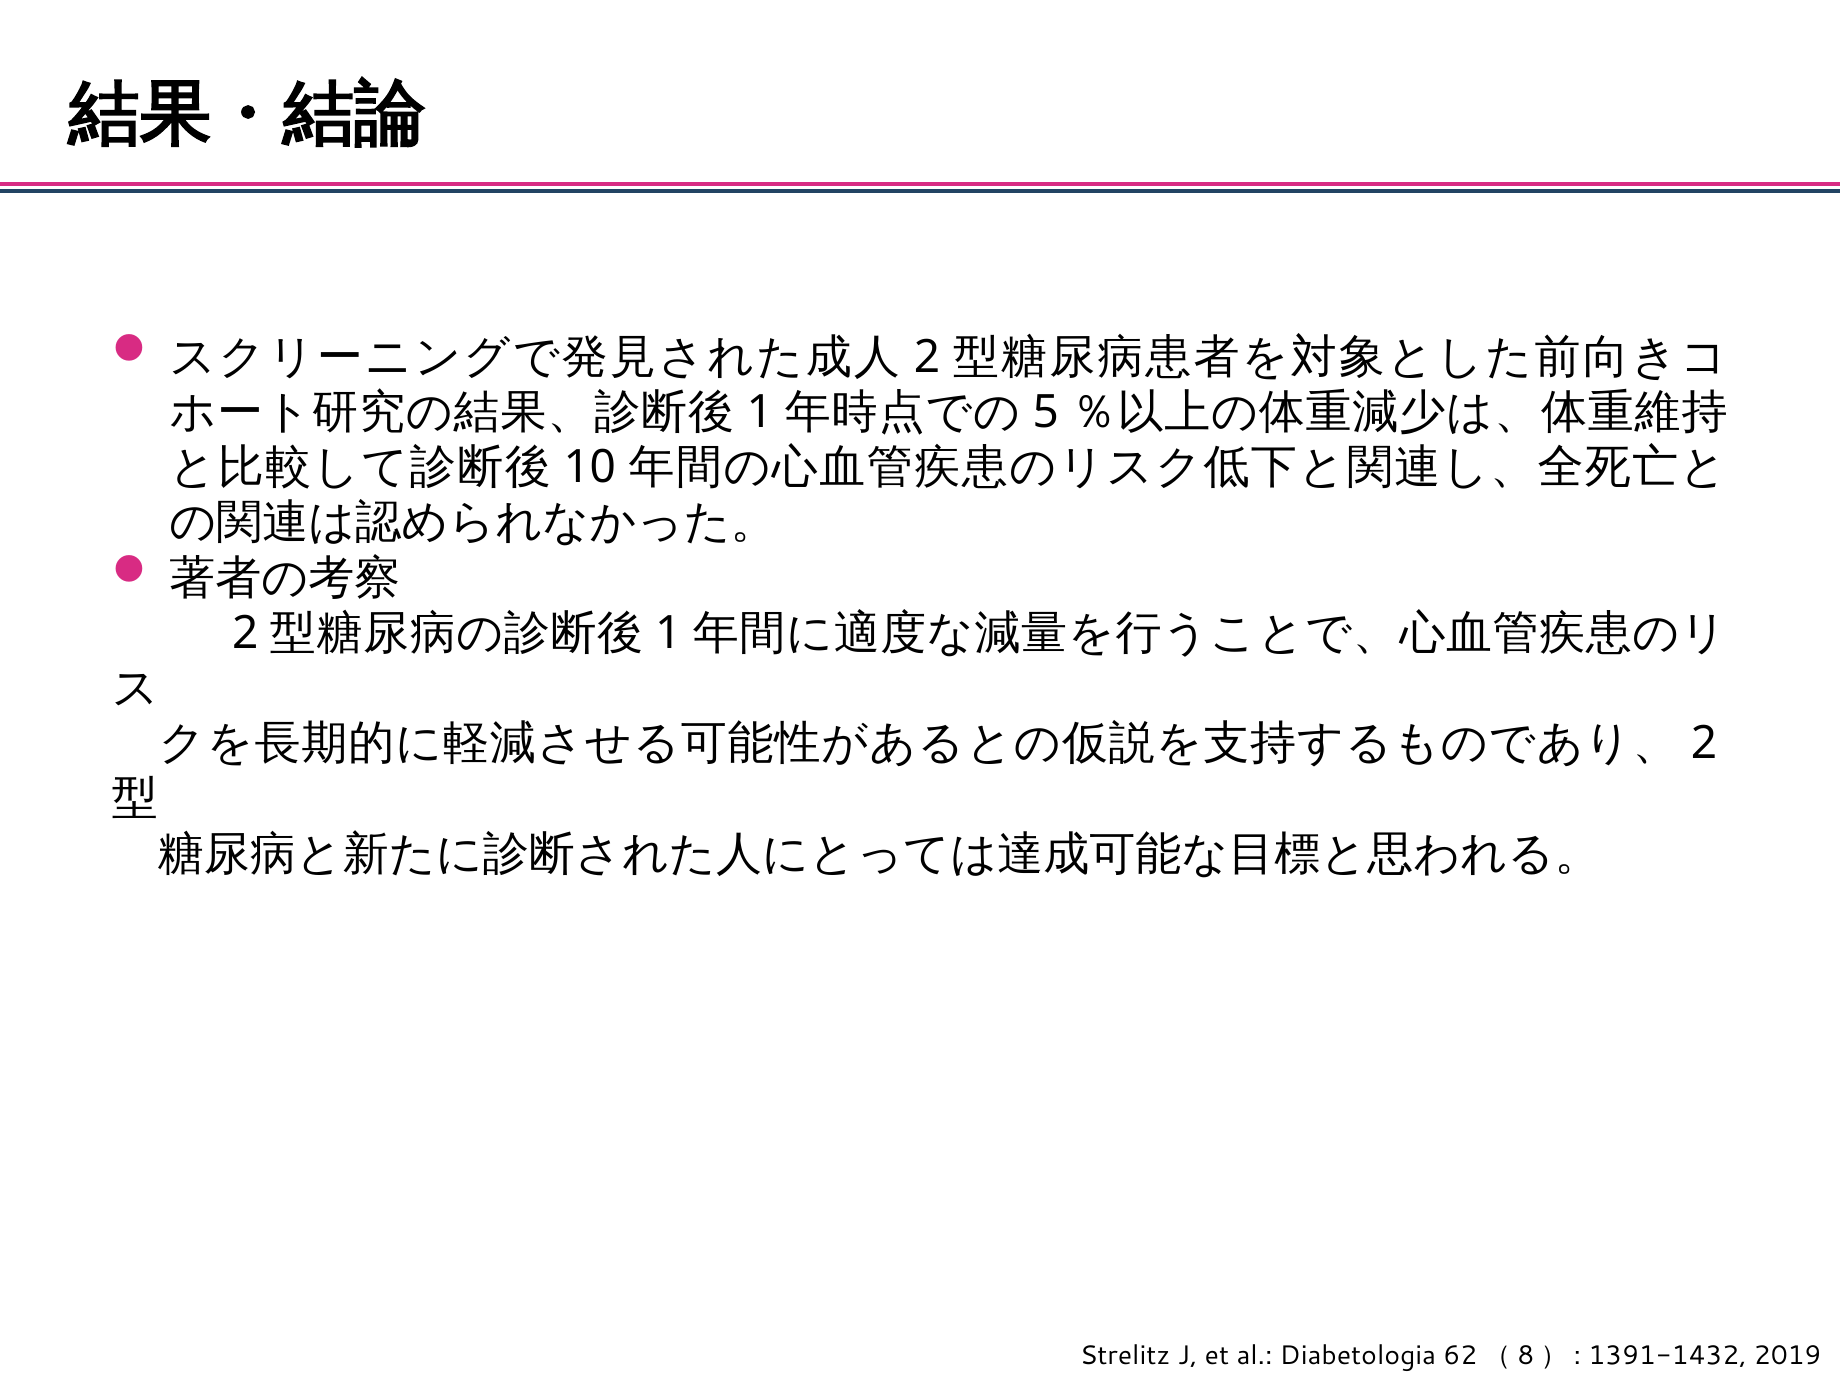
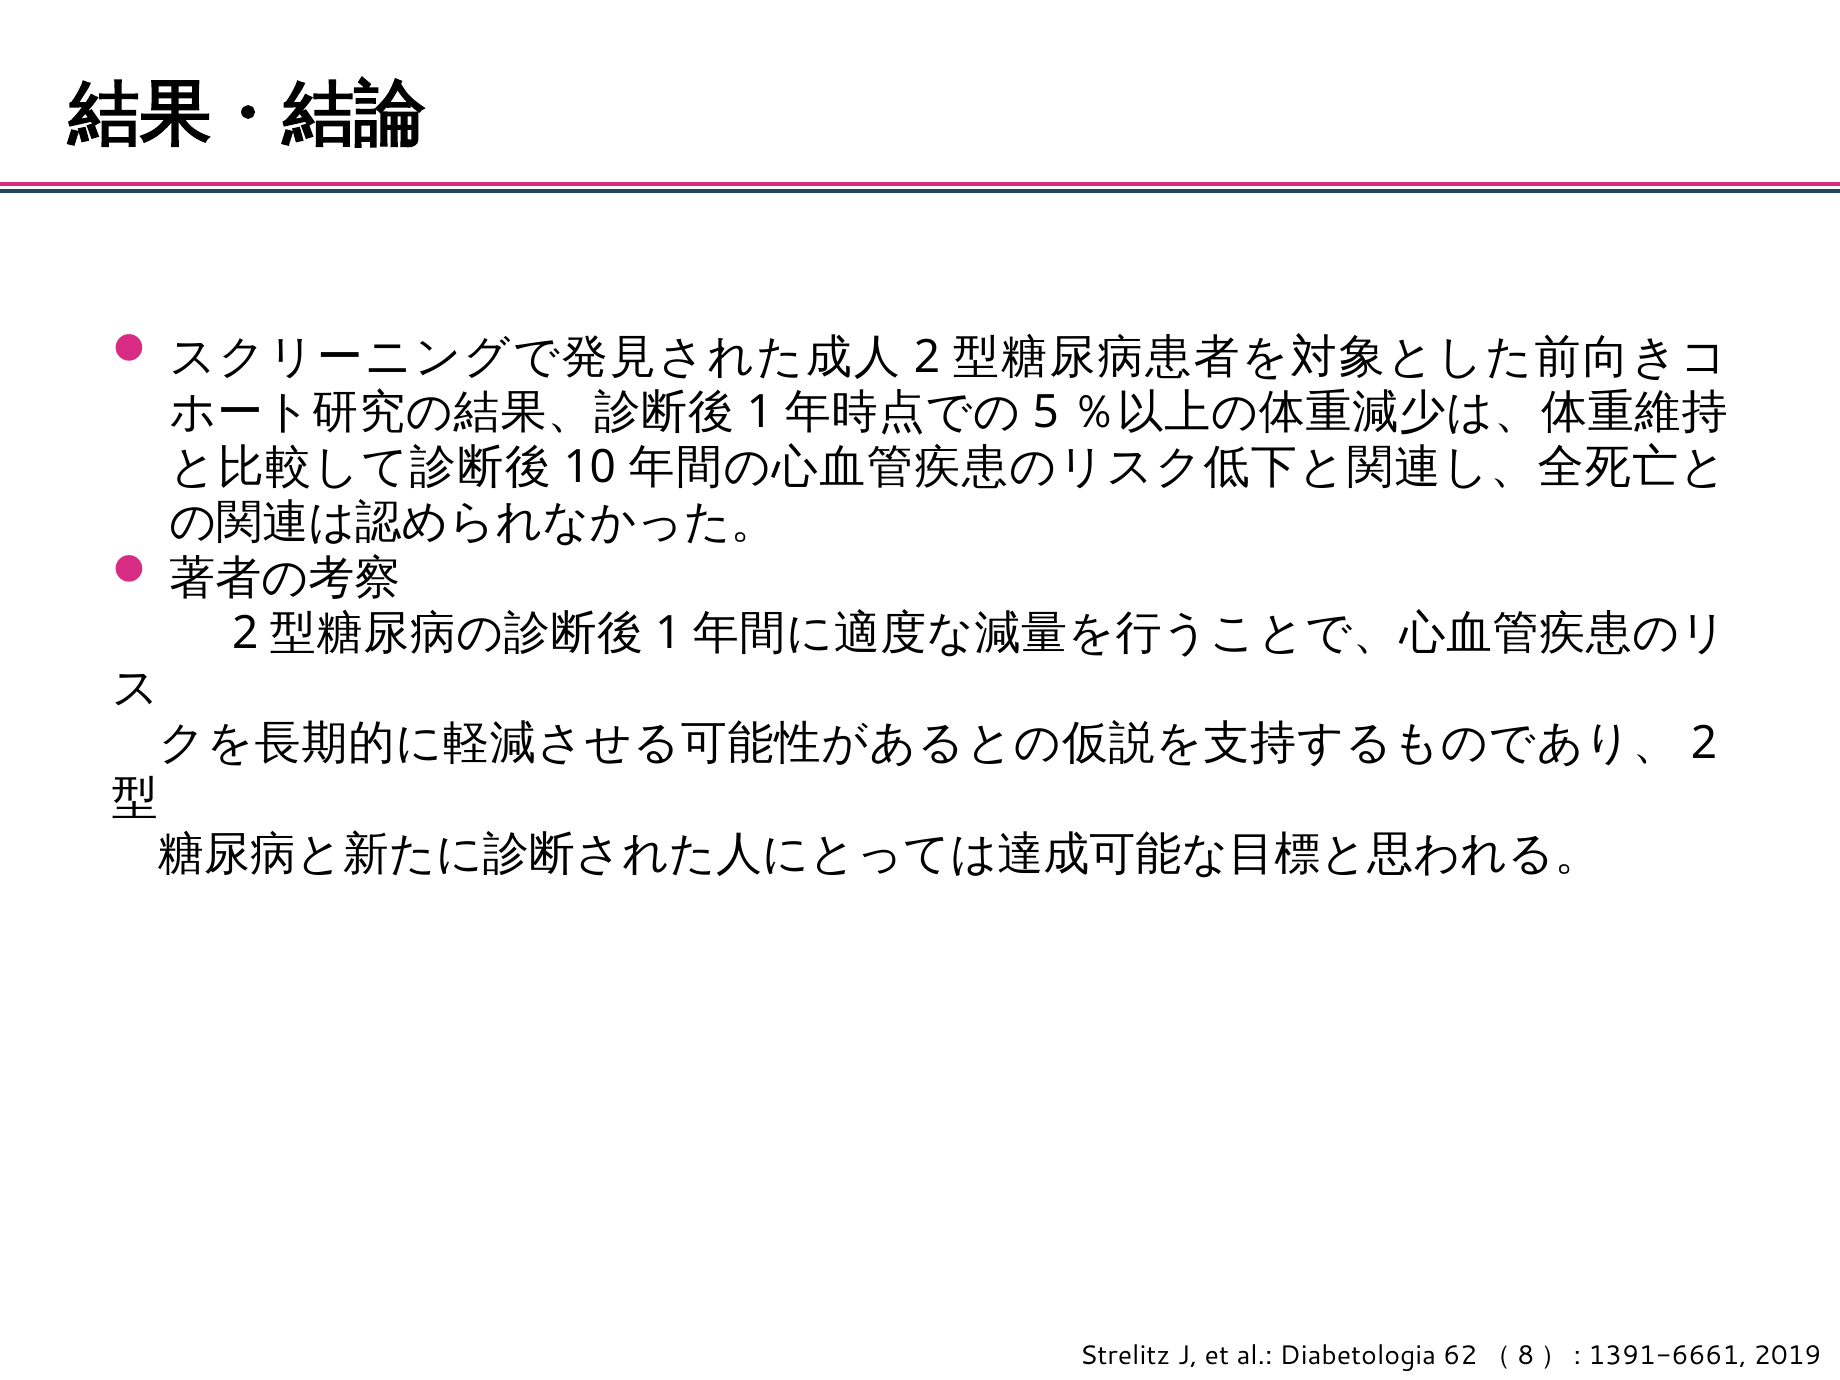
1391-1432: 1391-1432 -> 1391-6661 (1667, 1356)
